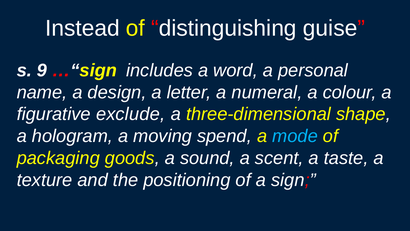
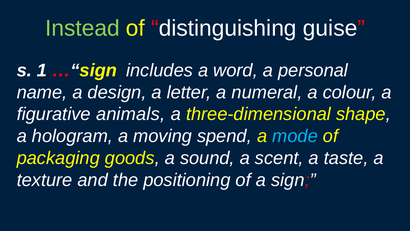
Instead colour: white -> light green (82, 28)
9: 9 -> 1 (42, 70)
exclude: exclude -> animals (131, 114)
